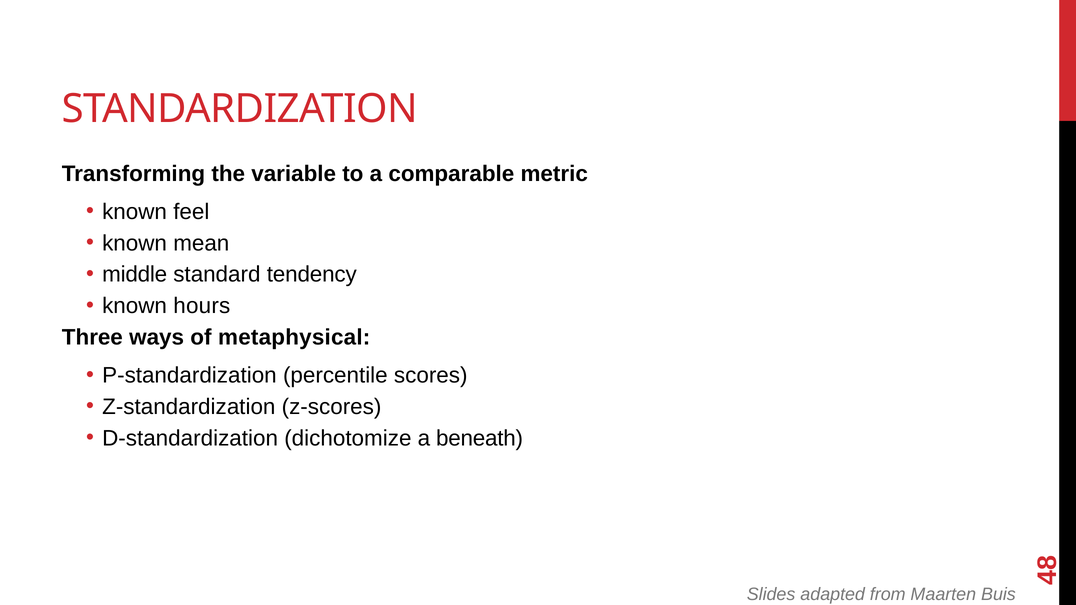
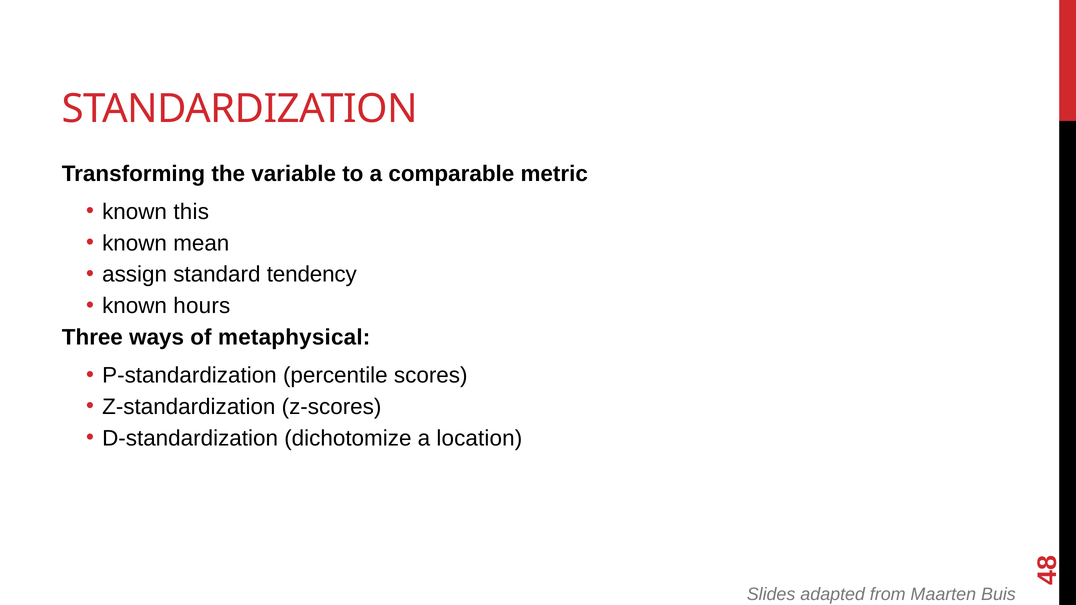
feel: feel -> this (191, 212)
middle: middle -> assign (135, 275)
beneath: beneath -> location (479, 438)
